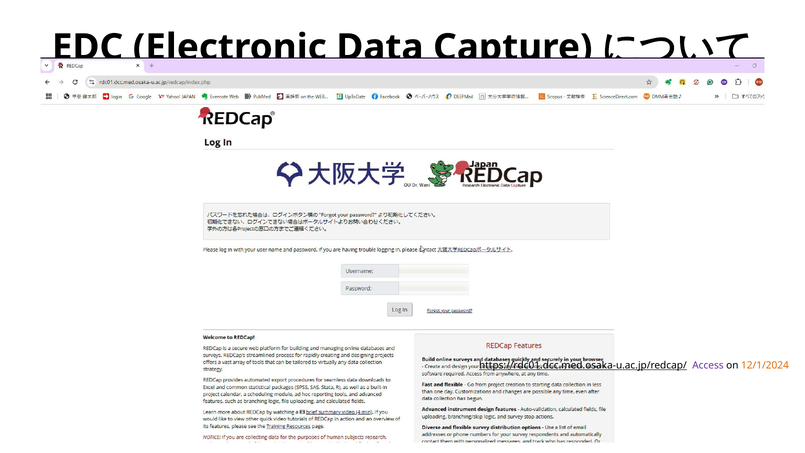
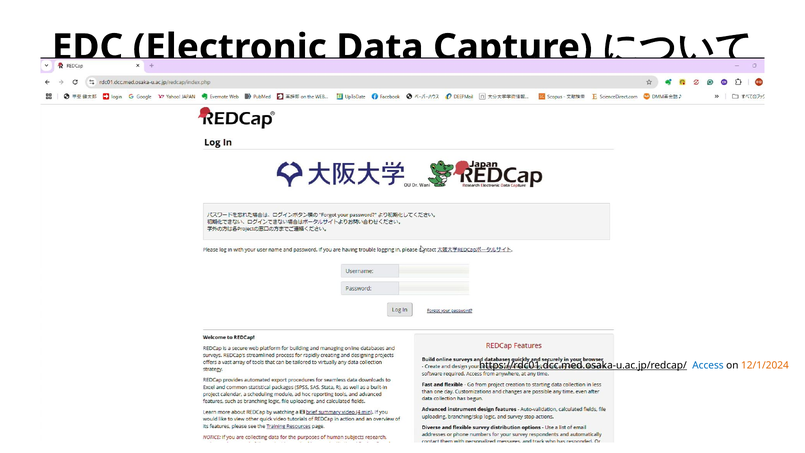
Access colour: purple -> blue (708, 365)
